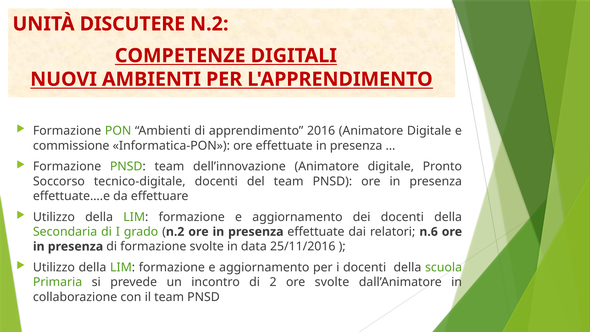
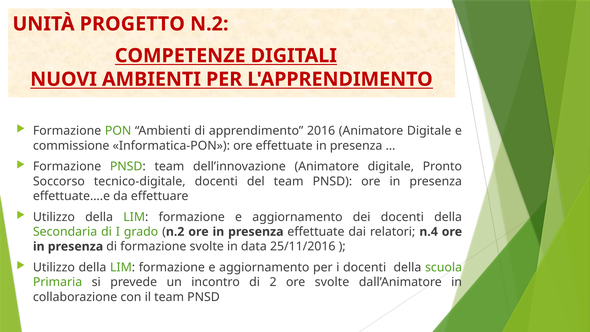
DISCUTERE: DISCUTERE -> PROGETTO (132, 24)
n.6: n.6 -> n.4 (429, 232)
